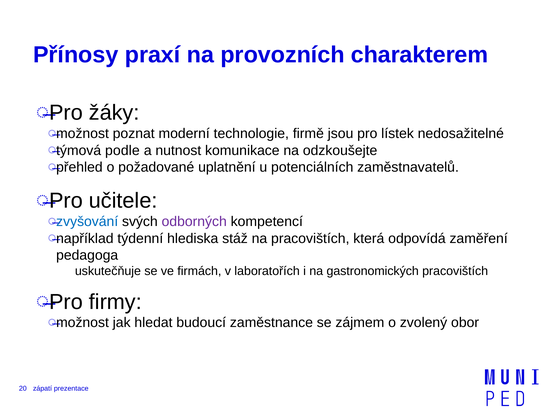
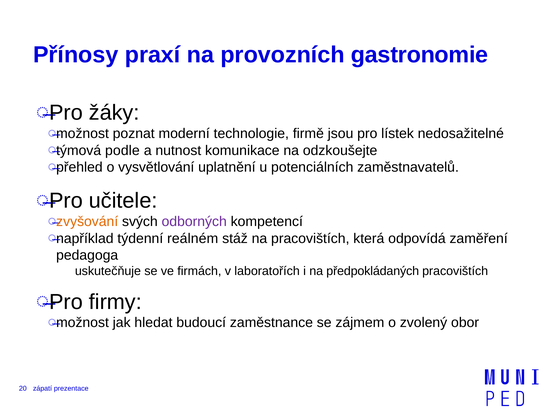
charakterem: charakterem -> gastronomie (420, 55)
požadované: požadované -> vysvětlování (156, 167)
zvyšování colour: blue -> orange (87, 222)
hlediska: hlediska -> reálném (193, 239)
gastronomických: gastronomických -> předpokládaných (373, 271)
